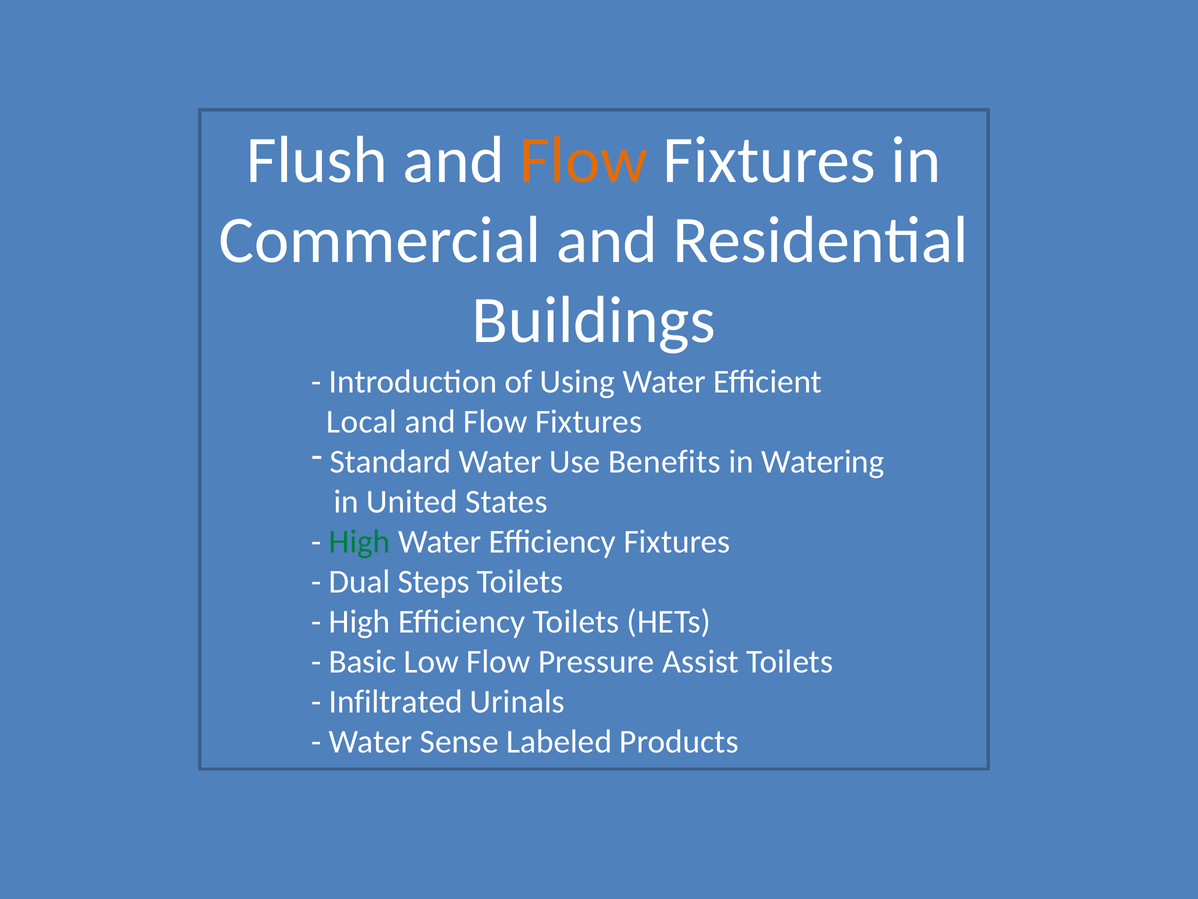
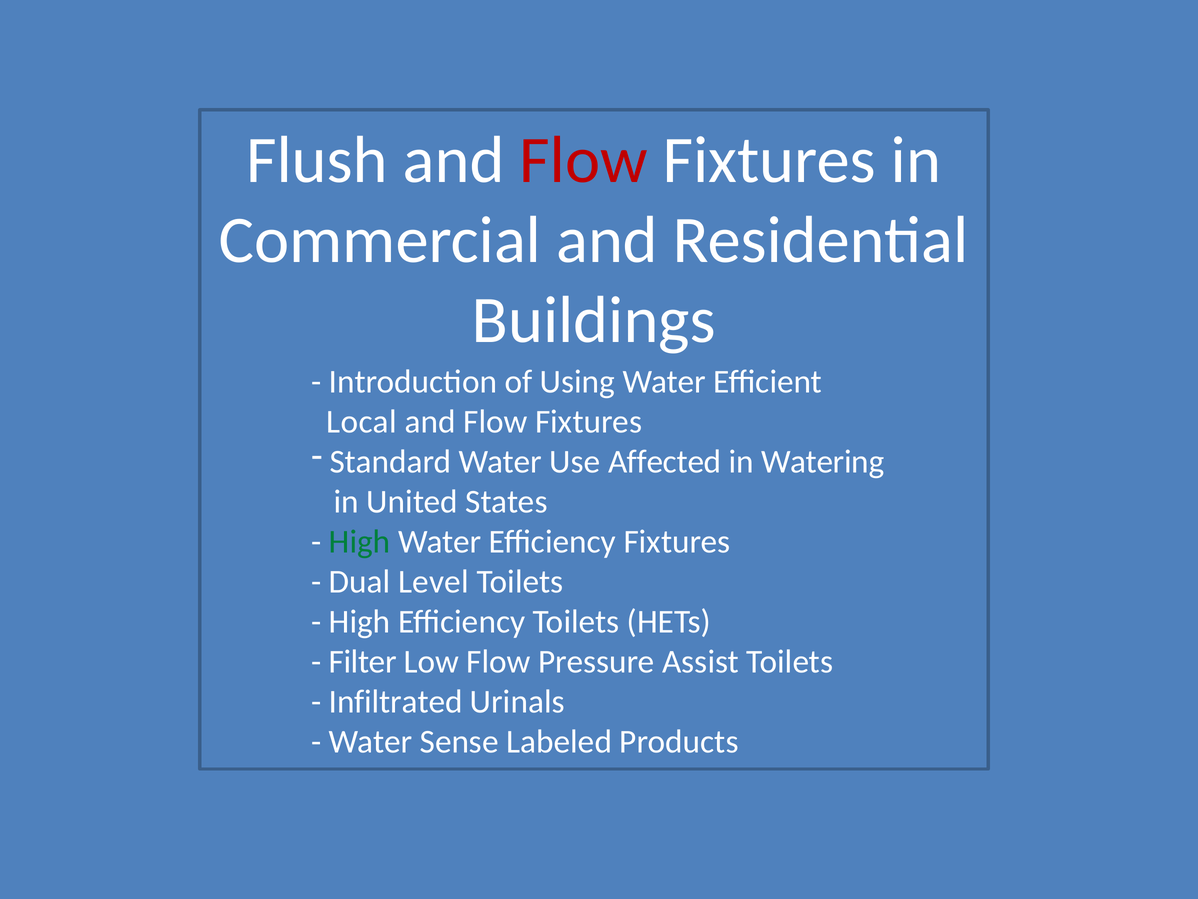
Flow colour: orange -> red (584, 160)
Benefits: Benefits -> Affected (665, 461)
Steps: Steps -> Level (433, 581)
Basic: Basic -> Filter (363, 661)
